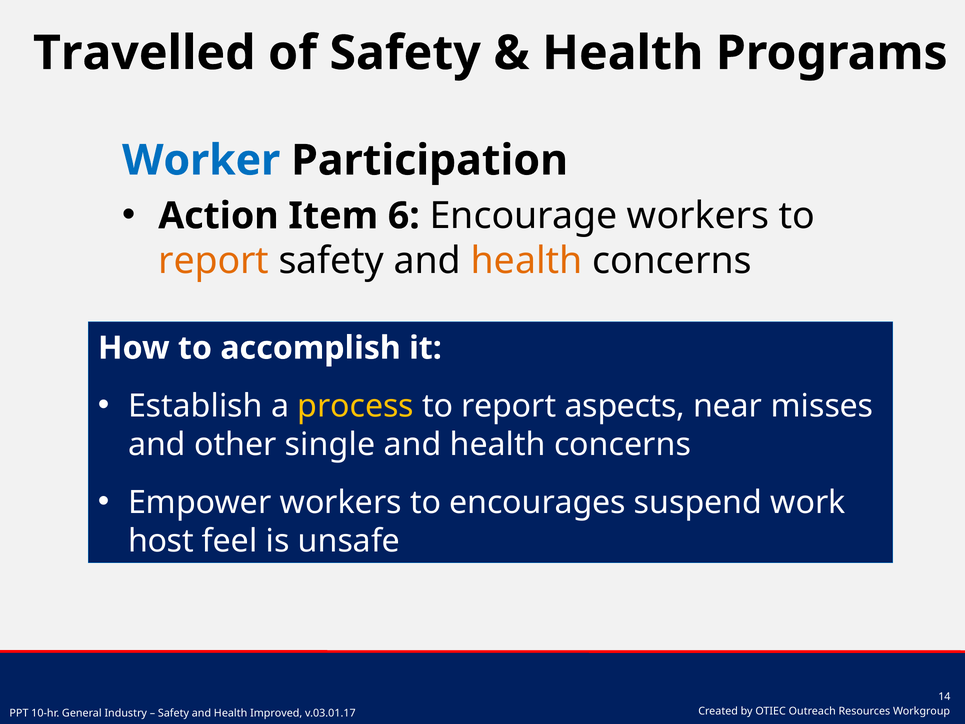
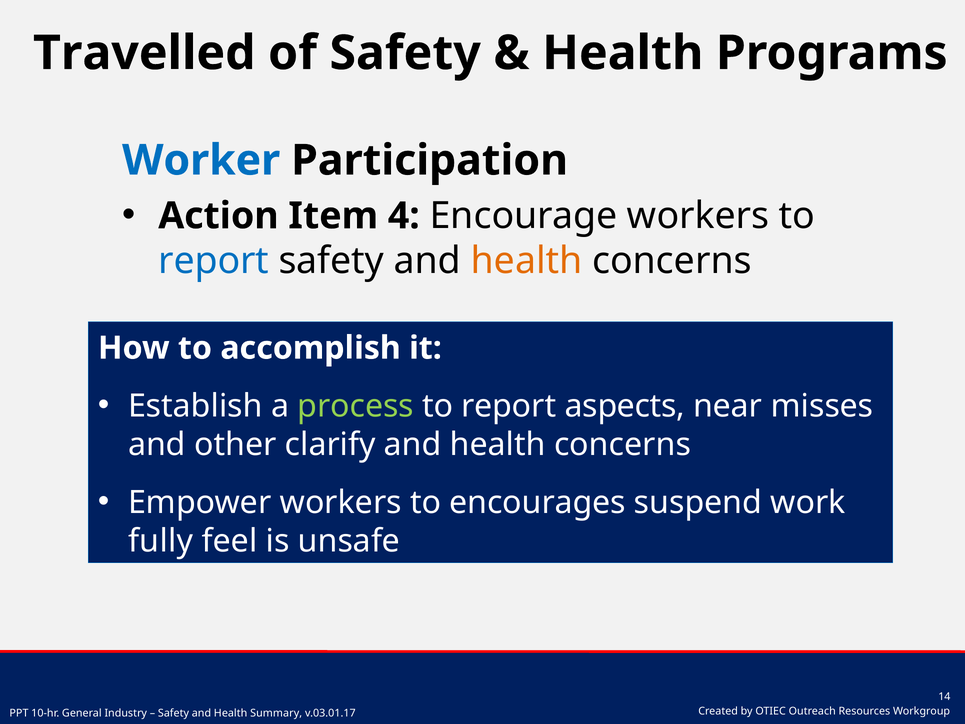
6: 6 -> 4 (404, 216)
report colour: orange -> blue (214, 261)
process colour: yellow -> light green (356, 406)
single: single -> clarify (330, 444)
host: host -> fully (161, 541)
Improved: Improved -> Summary (276, 713)
